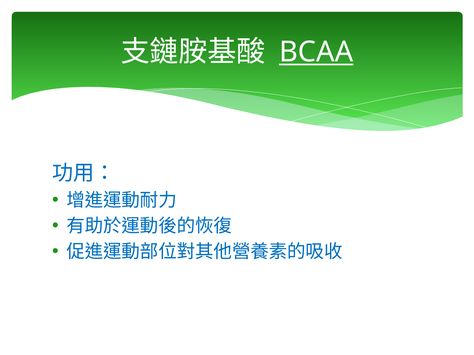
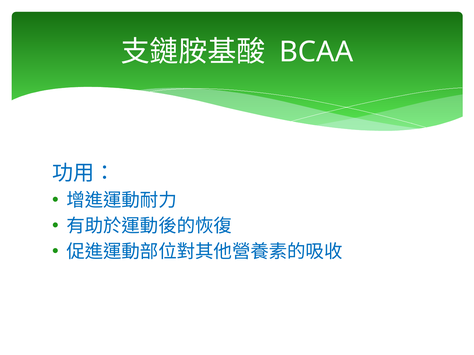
BCAA underline: present -> none (316, 52)
